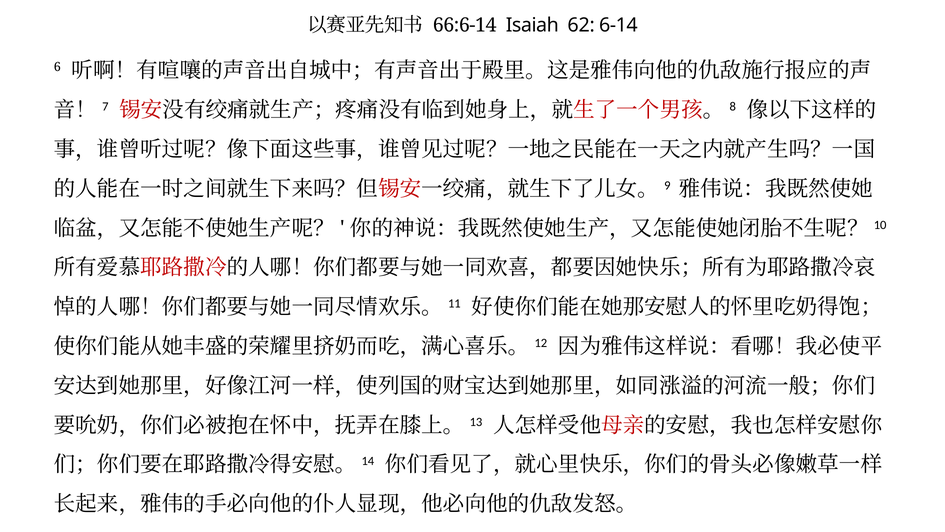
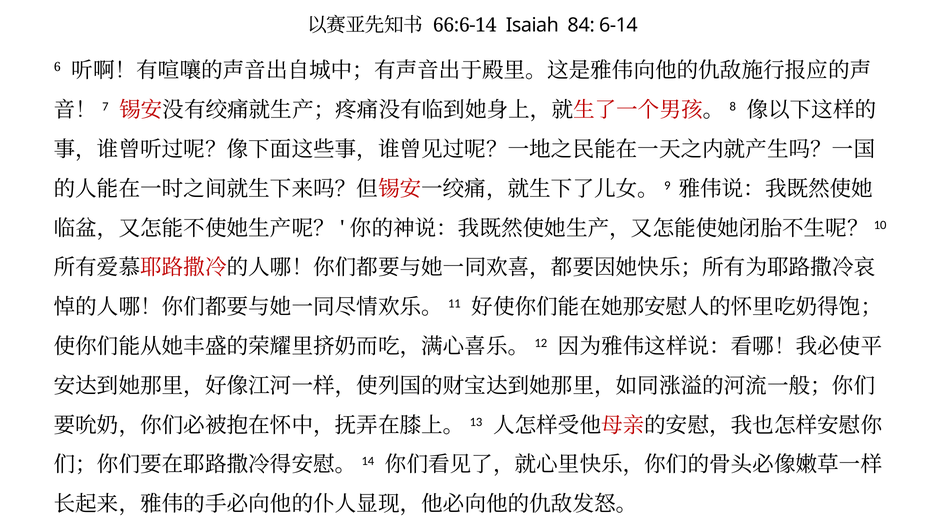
62: 62 -> 84 (581, 25)
